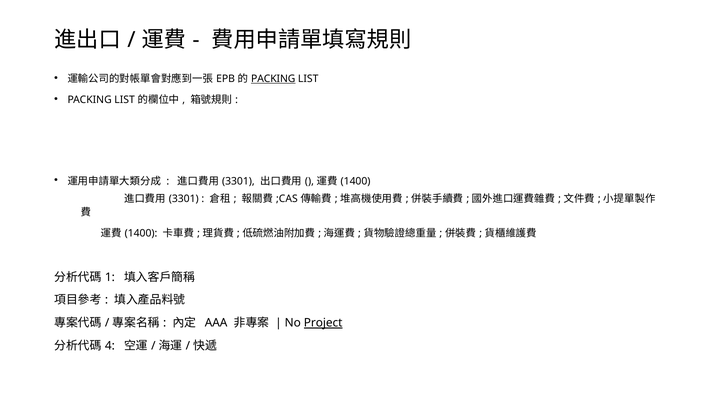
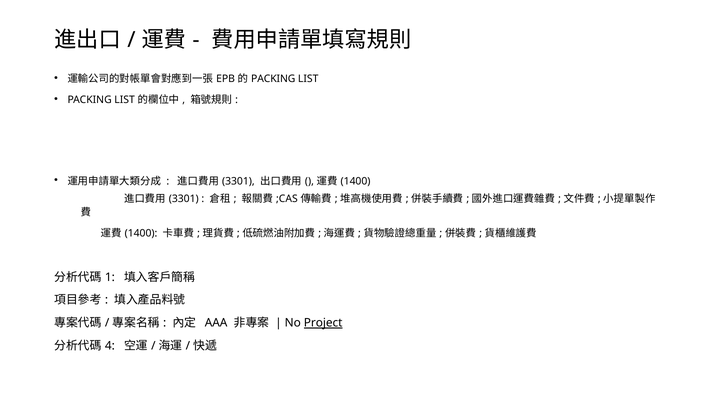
PACKING underline: present -> none (273, 79)
